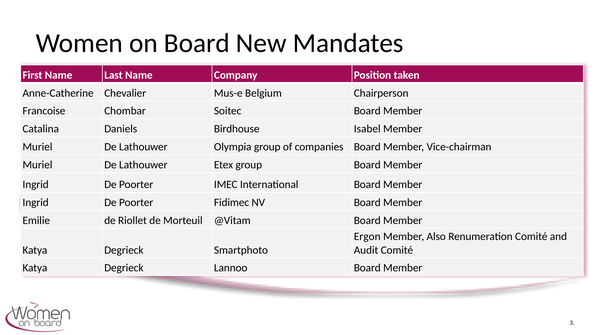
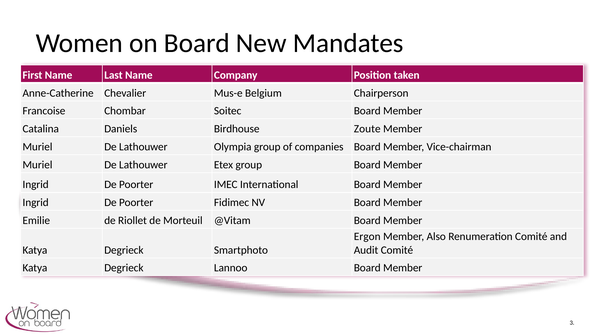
Isabel: Isabel -> Zoute (367, 129)
